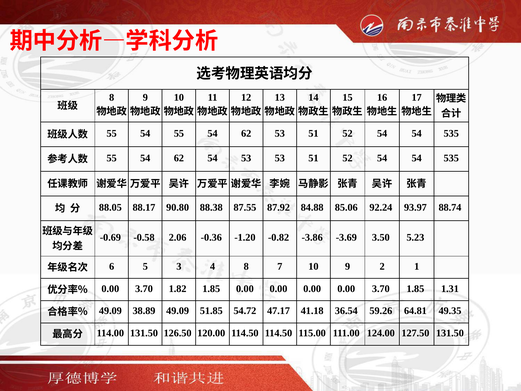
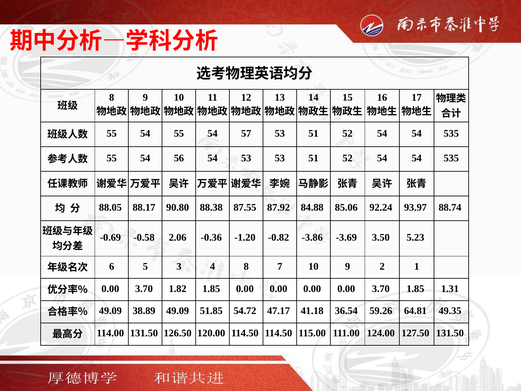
54 55 54 62: 62 -> 57 (246, 133)
62: 62 -> 56 (179, 158)
